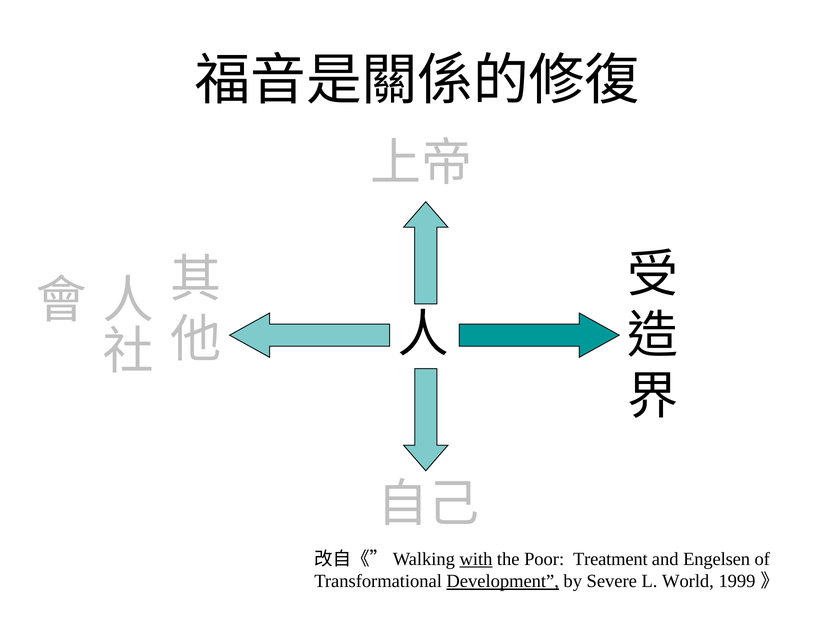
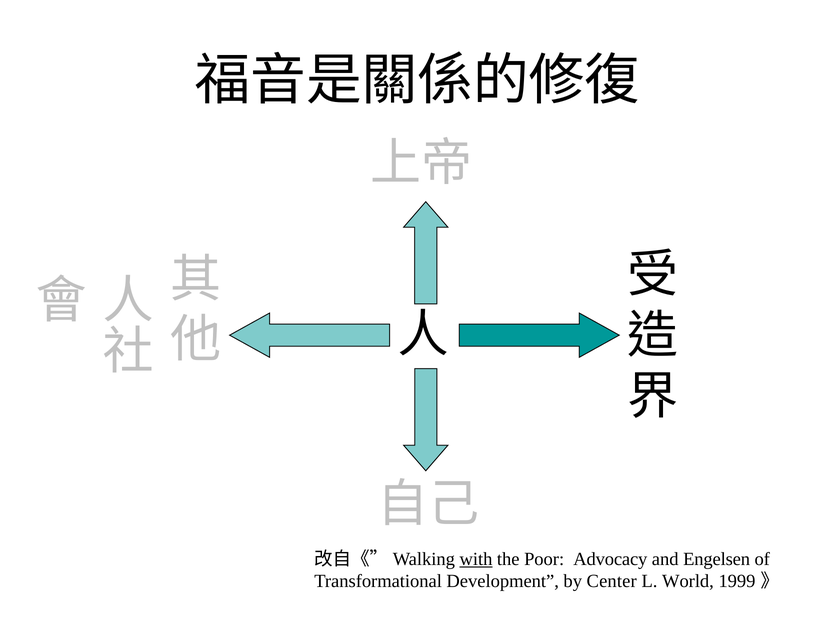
Treatment: Treatment -> Advocacy (610, 559)
Development underline: present -> none (503, 582)
Severe: Severe -> Center (612, 582)
